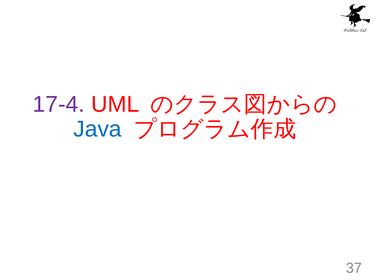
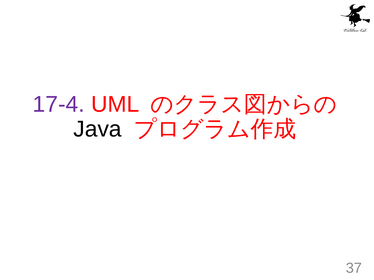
Java colour: blue -> black (98, 129)
